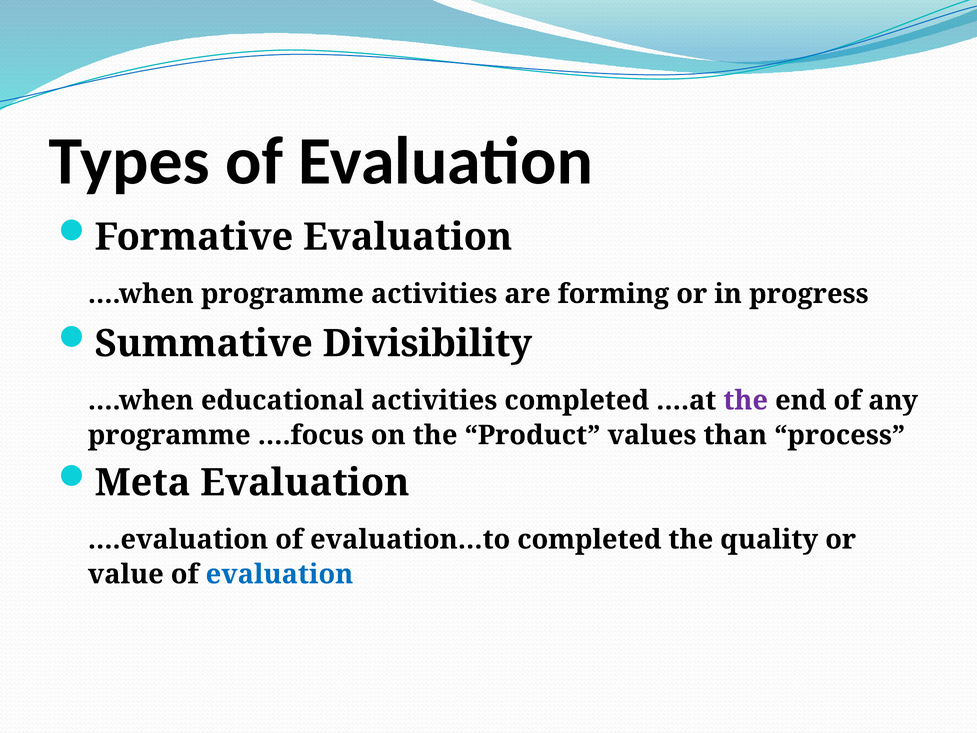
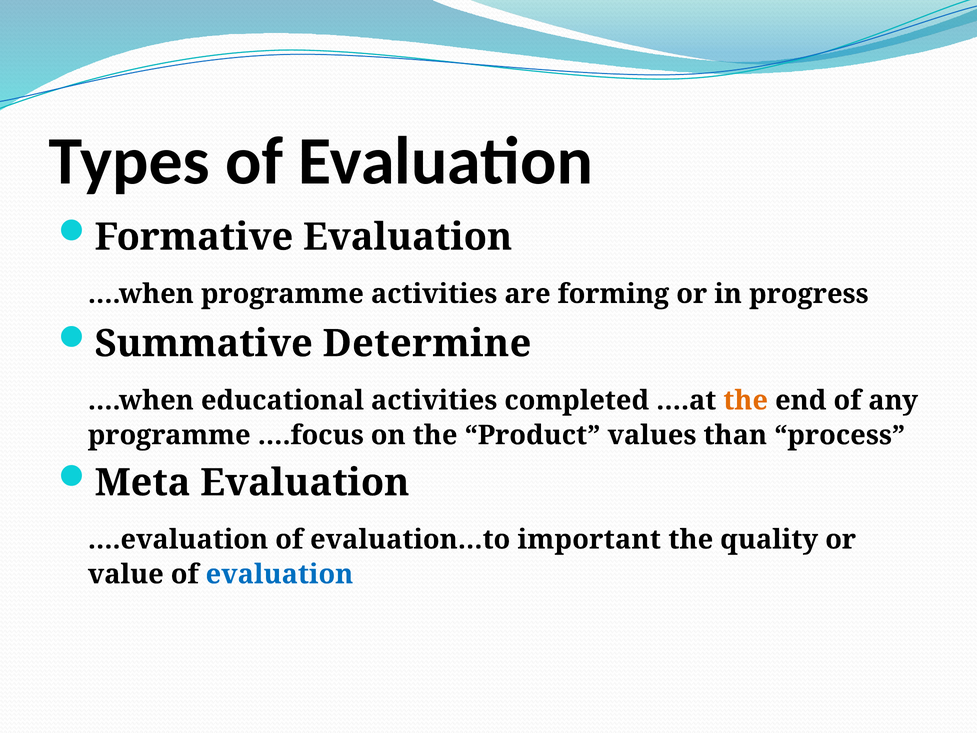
Divisibility: Divisibility -> Determine (427, 344)
the colour: purple -> orange (746, 400)
evaluation…to completed: completed -> important (589, 539)
